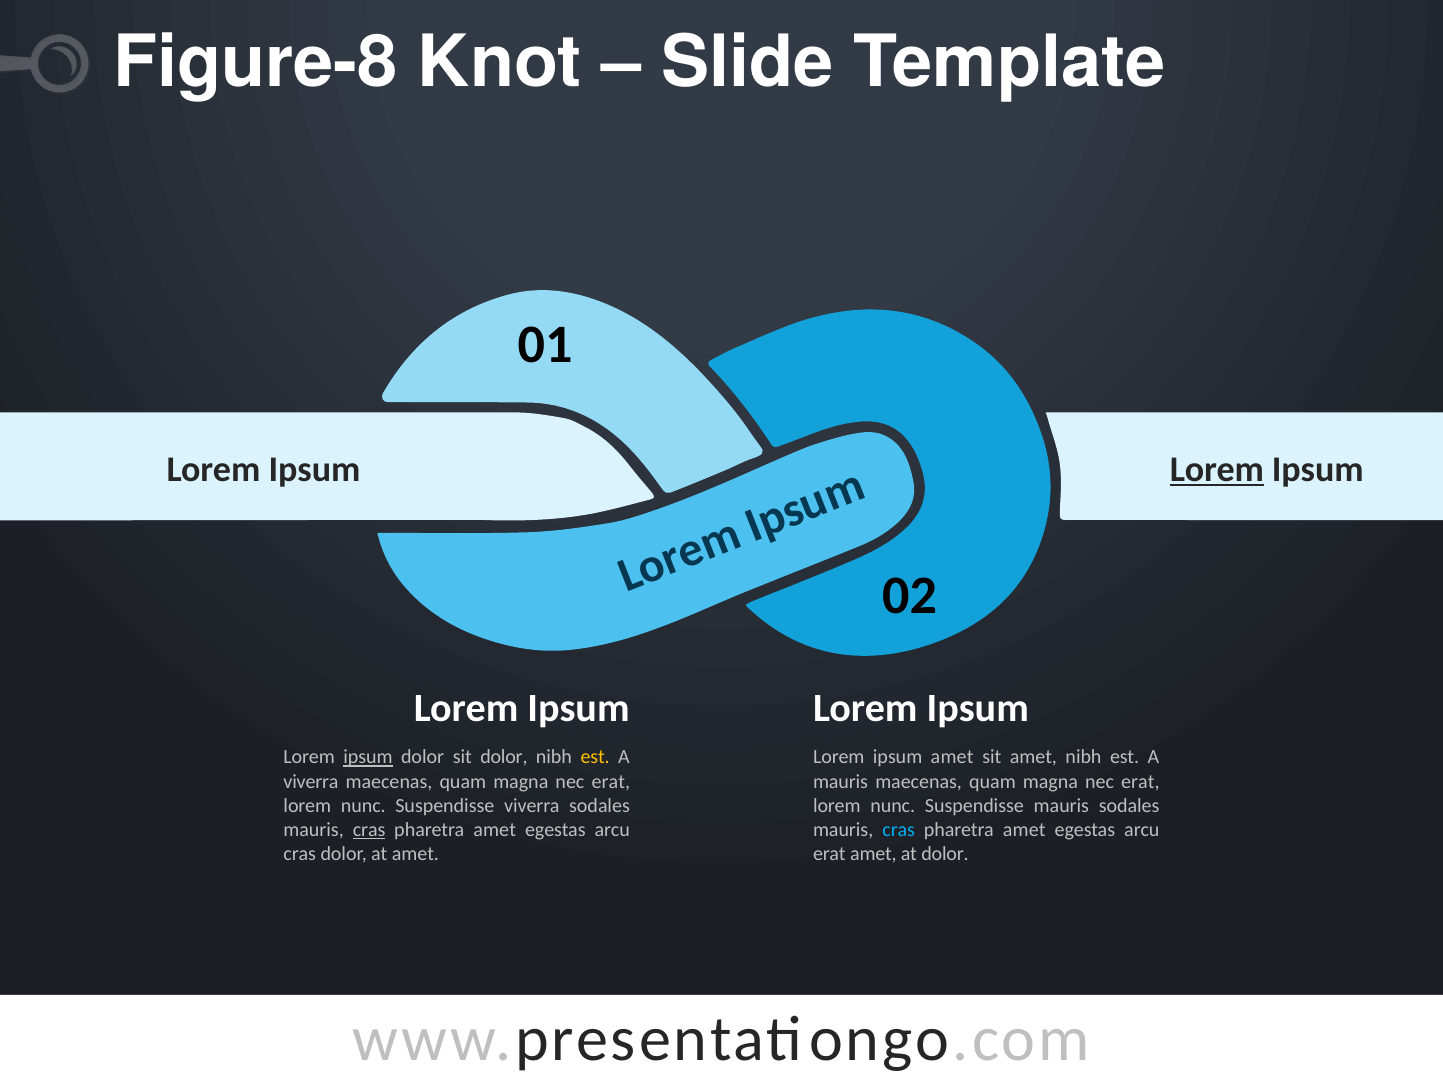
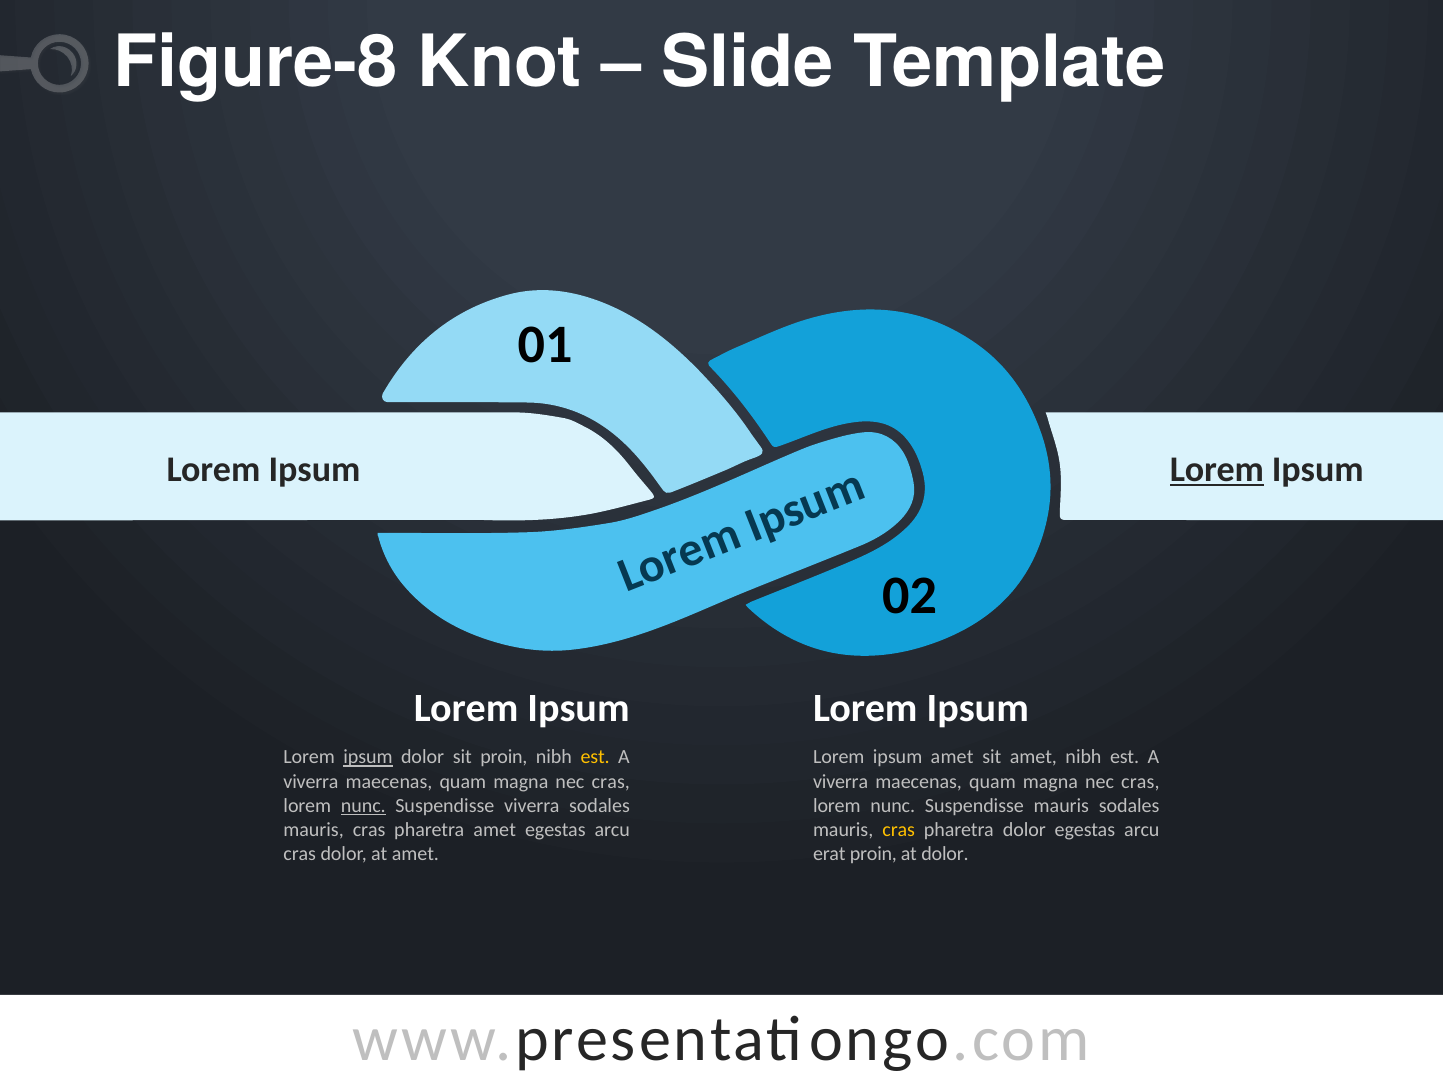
sit dolor: dolor -> proin (504, 757)
erat: erat -> cras (611, 782)
mauris: mauris -> viverra (841, 782)
erat: erat -> cras (1140, 782)
nunc underline: none -> present (363, 806)
cras underline: present -> none (369, 830)
cras colour: light blue -> yellow (899, 830)
amet: amet -> dolor (1024, 830)
erat amet: amet -> proin (873, 854)
